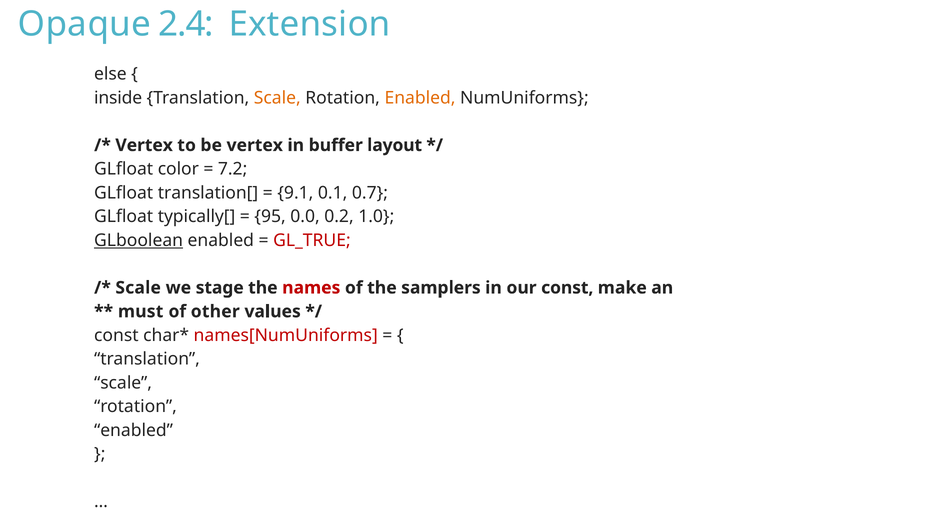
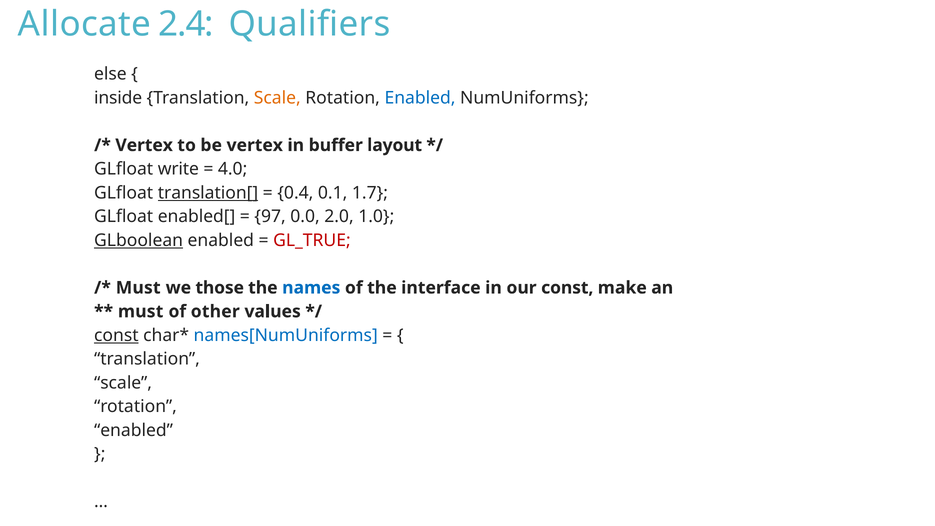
Opaque: Opaque -> Allocate (85, 24)
Extension: Extension -> Qualifiers (310, 24)
Enabled colour: orange -> blue (420, 98)
color: color -> write (178, 169)
7.2: 7.2 -> 4.0 (233, 169)
translation[ underline: none -> present (208, 193)
9.1: 9.1 -> 0.4 (295, 193)
0.7: 0.7 -> 1.7 (370, 193)
typically[: typically[ -> enabled[ (197, 216)
95: 95 -> 97 (270, 216)
0.2: 0.2 -> 2.0 (339, 216)
Scale: Scale -> Must (138, 288)
stage: stage -> those (220, 288)
names colour: red -> blue (311, 288)
samplers: samplers -> interface (441, 288)
const underline: none -> present (116, 335)
names[NumUniforms colour: red -> blue (286, 335)
